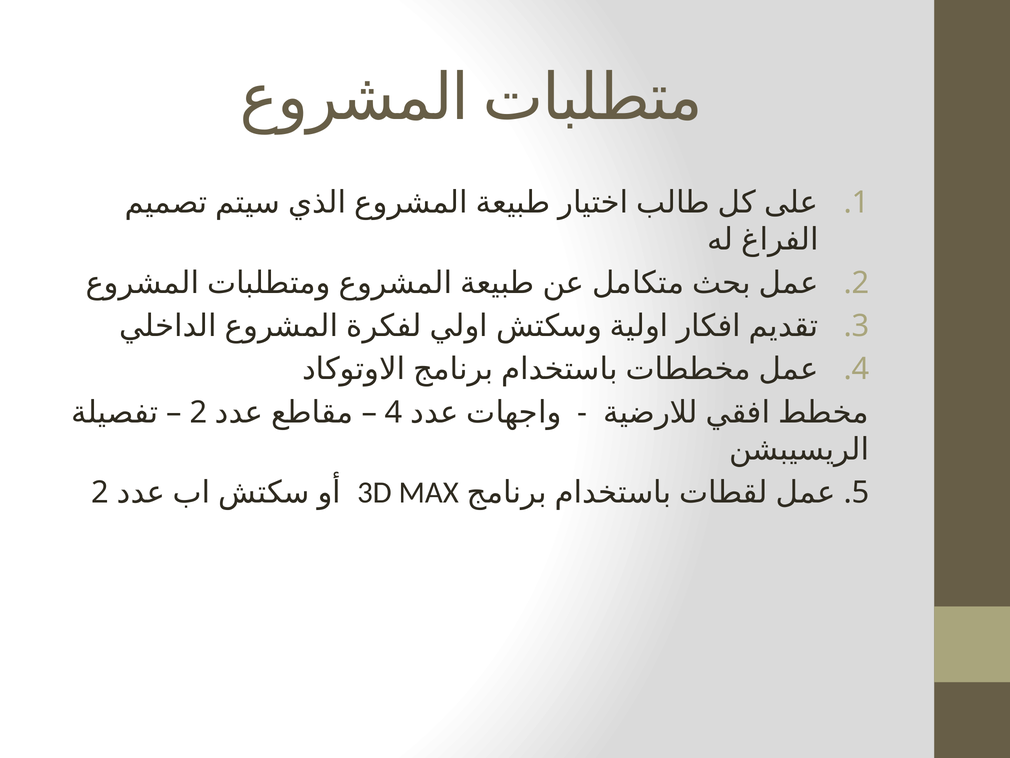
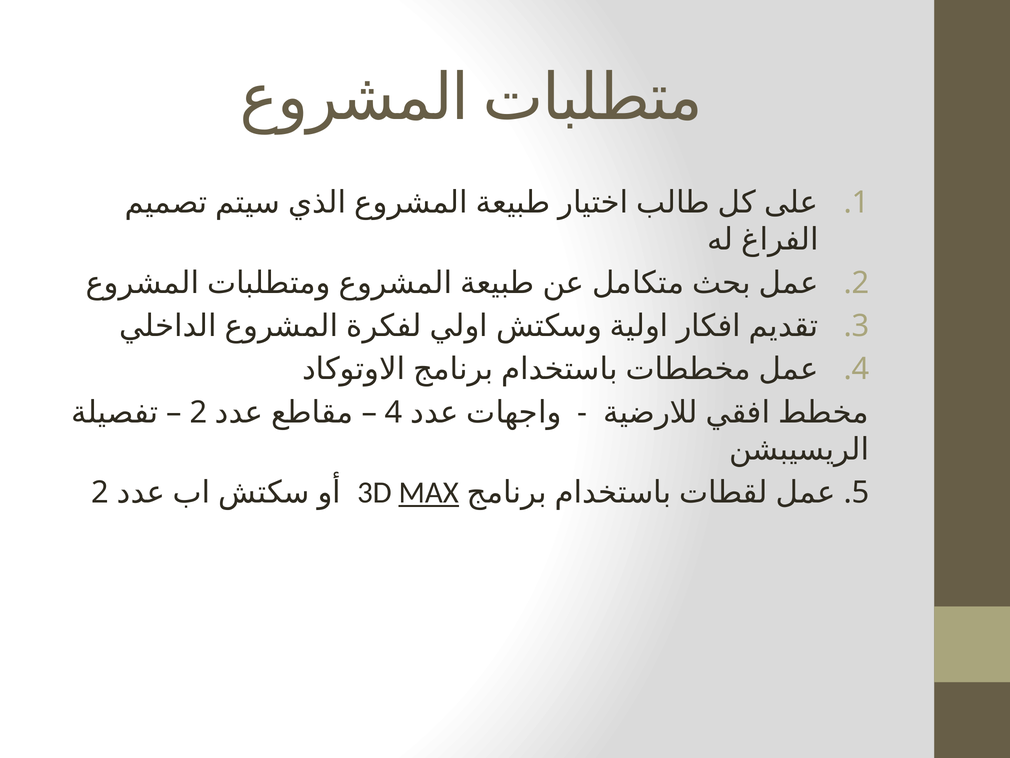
MAX underline: none -> present (429, 492)
